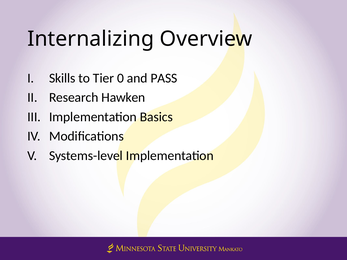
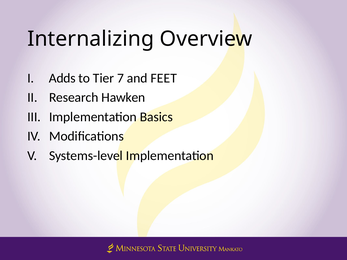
Skills: Skills -> Adds (62, 78)
0: 0 -> 7 (120, 78)
PASS: PASS -> FEET (164, 78)
